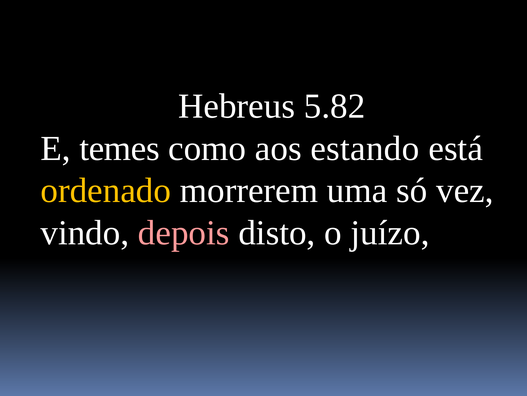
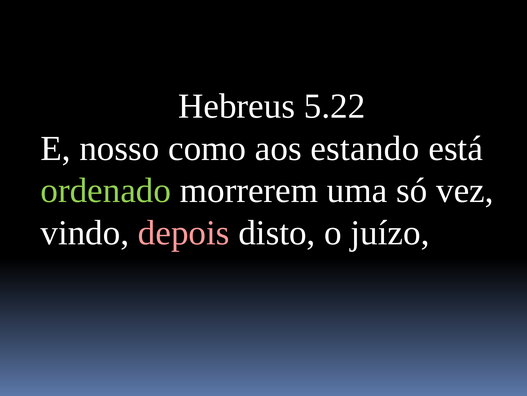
5.82: 5.82 -> 5.22 (335, 106)
temes: temes -> nosso (119, 148)
ordenado colour: yellow -> light green (106, 190)
